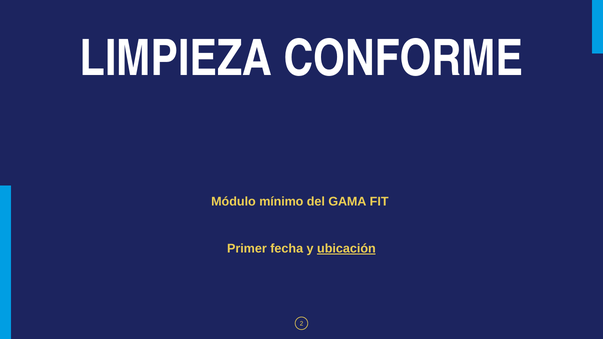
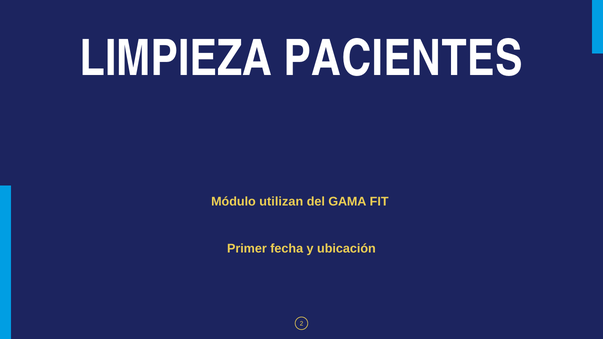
CONFORME: CONFORME -> PACIENTES (403, 59)
mínimo: mínimo -> utilizan (281, 202)
ubicación underline: present -> none (346, 249)
